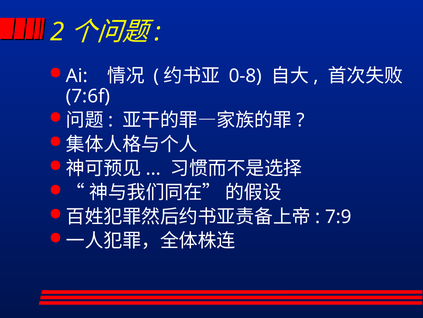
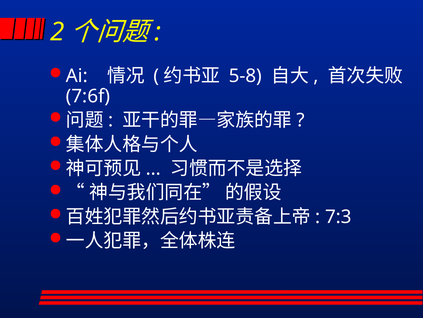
0-8: 0-8 -> 5-8 (245, 76)
7:9: 7:9 -> 7:3 (338, 216)
